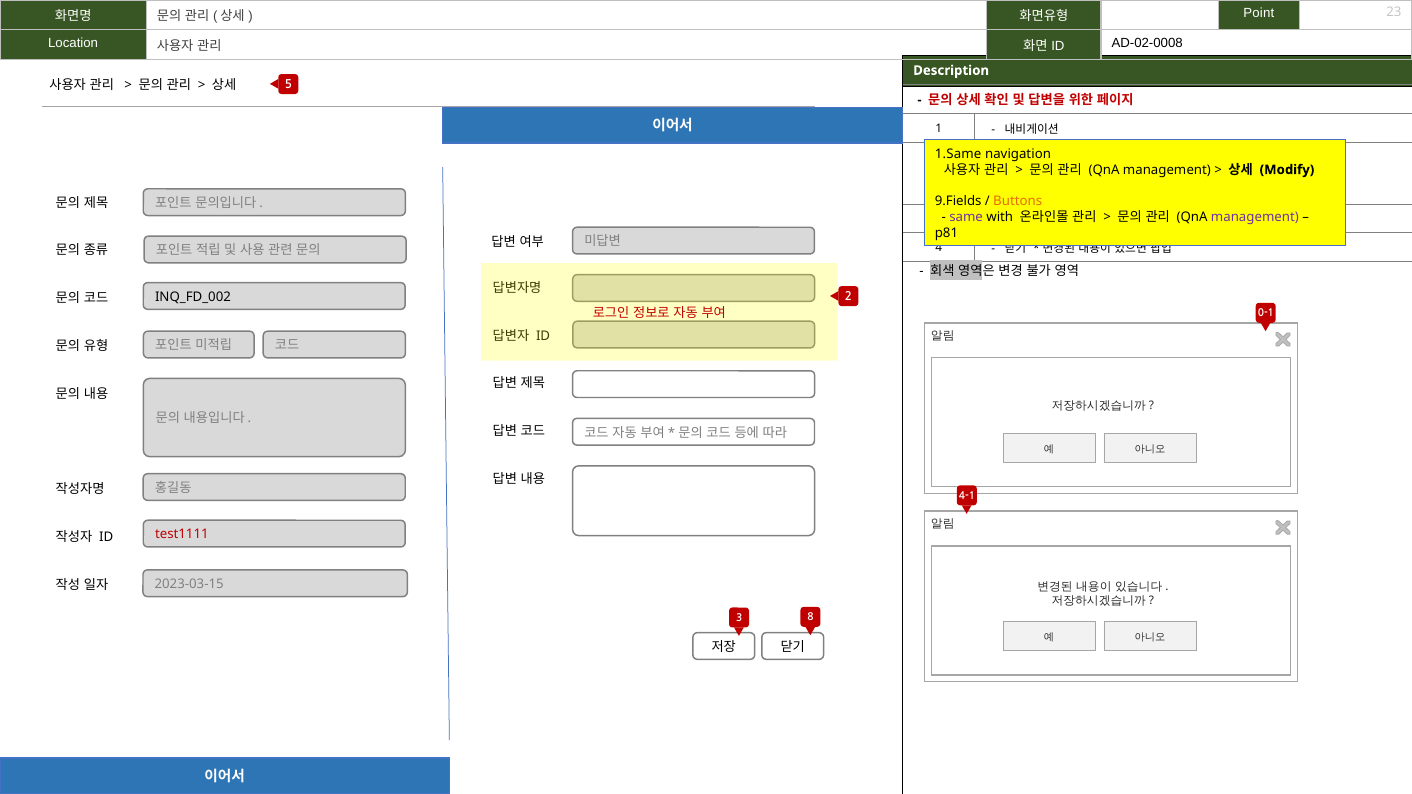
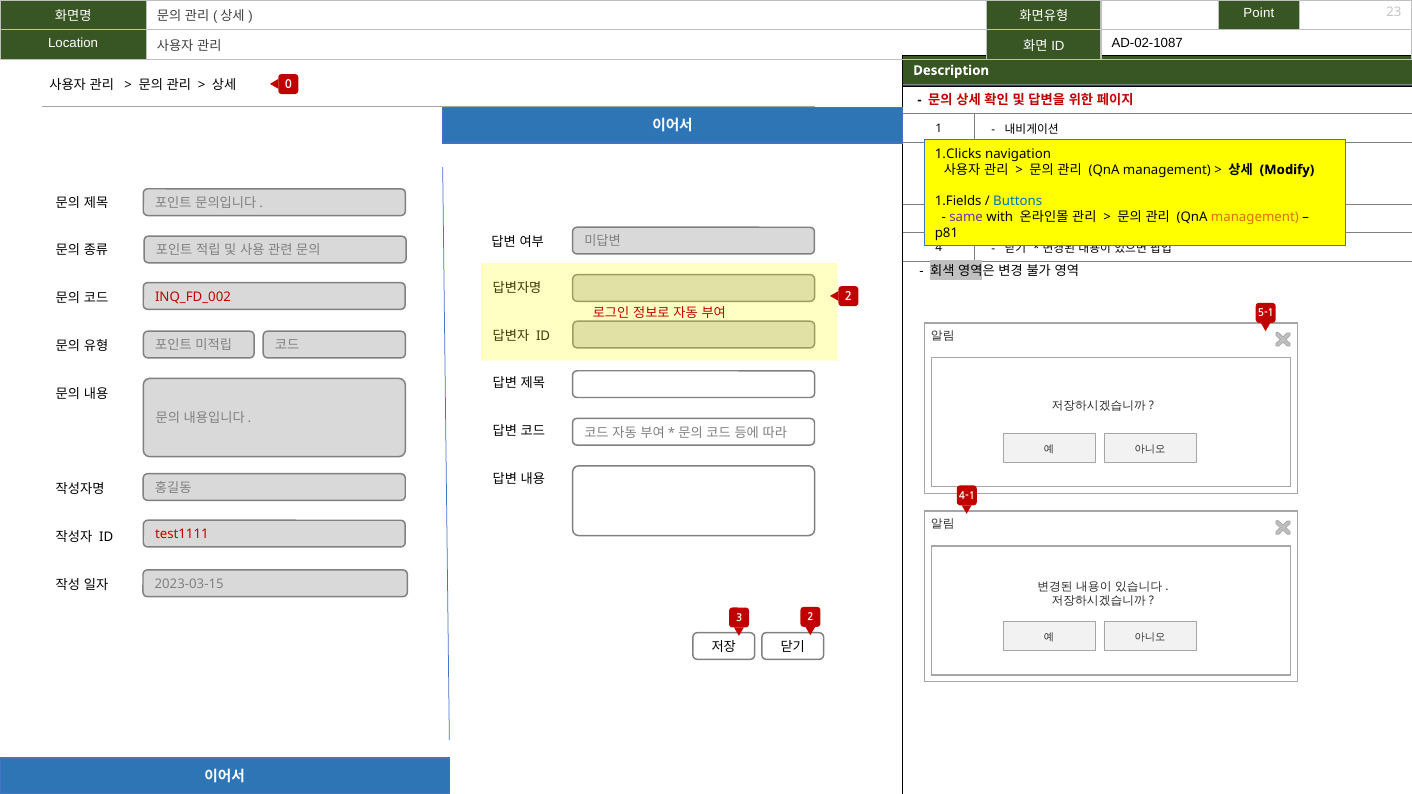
AD-02-0008: AD-02-0008 -> AD-02-1087 (1147, 43)
5: 5 -> 0 (288, 85)
1.Same: 1.Same -> 1.Clicks (958, 154)
9.Fields: 9.Fields -> 1.Fields (958, 202)
Buttons colour: orange -> blue (1018, 202)
management colour: purple -> orange (1255, 217)
INQ_FD_002 colour: black -> red (193, 297)
0-1: 0-1 -> 5-1 (1266, 313)
3 8: 8 -> 2 (811, 618)
